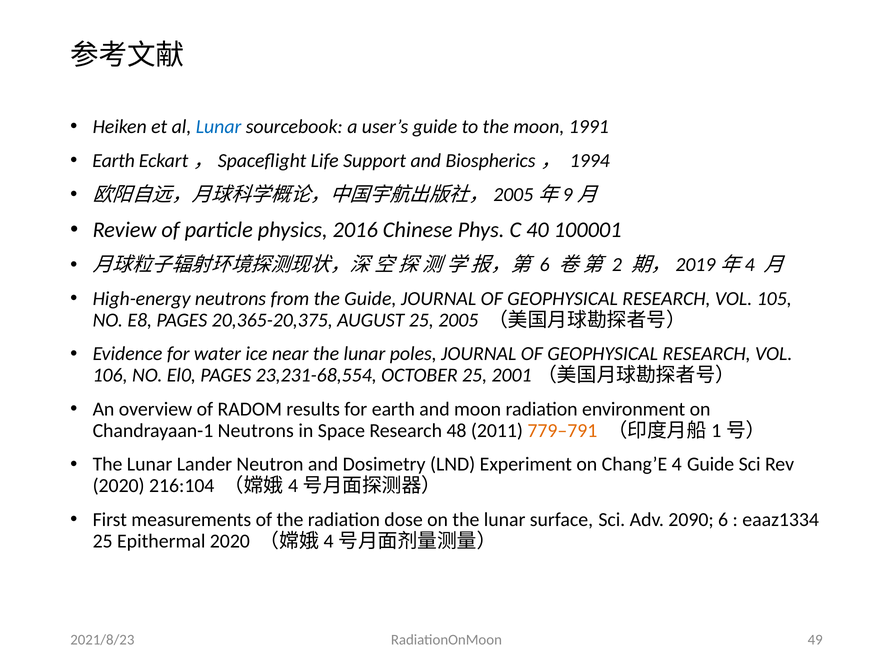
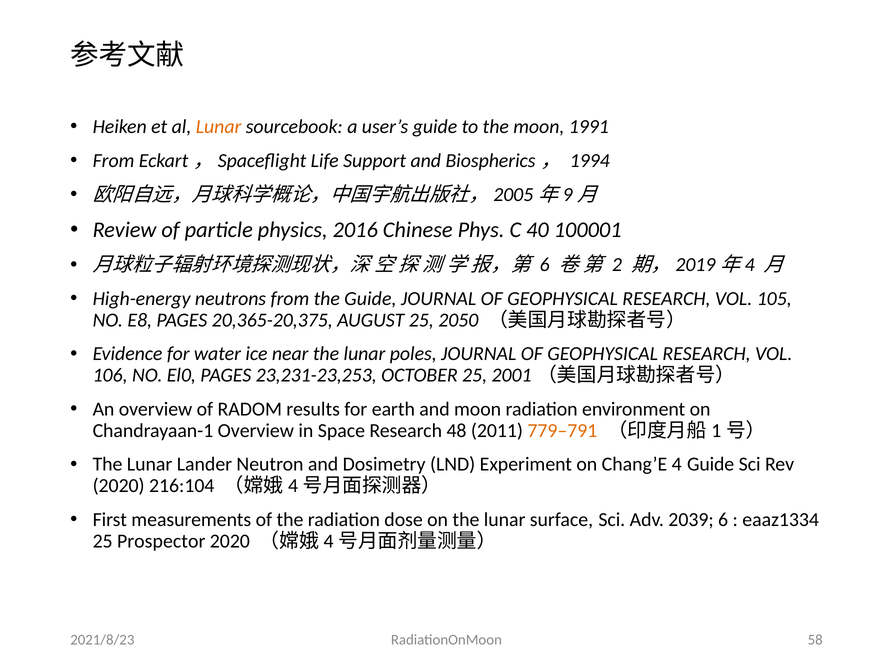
Lunar colour: blue -> orange (219, 127)
Earth: Earth -> From (113, 161)
2005: 2005 -> 2050 (458, 320)
23,231-68,554: 23,231-68,554 -> 23,231-23,253 (316, 375)
Chandrayaan-1 Neutrons: Neutrons -> Overview (256, 430)
2090: 2090 -> 2039 (691, 519)
Epithermal: Epithermal -> Prospector (161, 541)
49: 49 -> 58 (815, 639)
